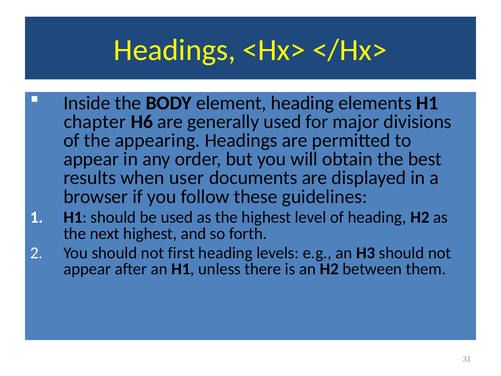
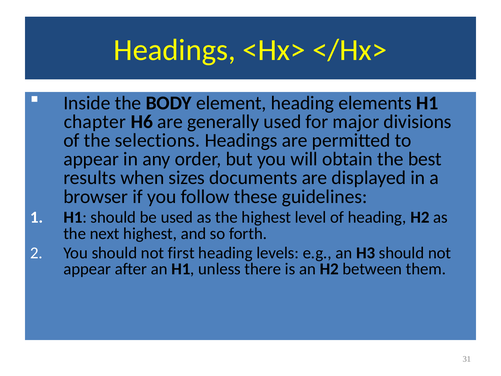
appearing: appearing -> selections (157, 140)
user: user -> sizes (187, 178)
